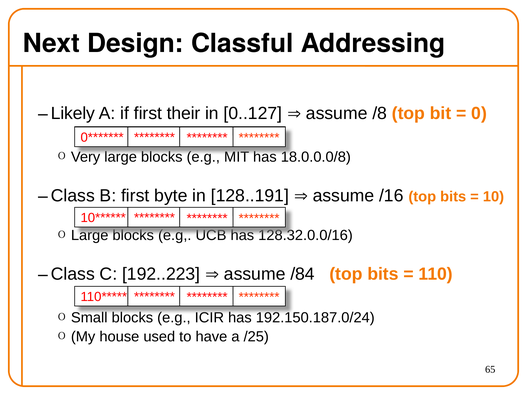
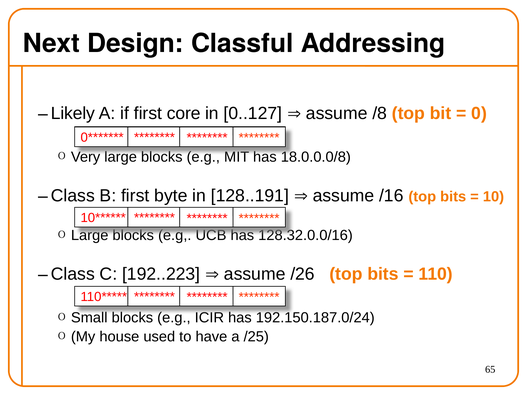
their: their -> core (184, 114)
/84: /84 -> /26 (303, 274)
